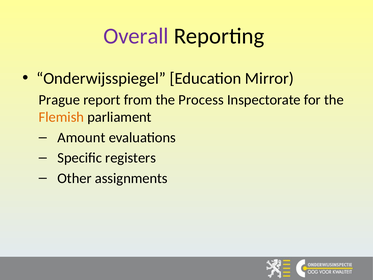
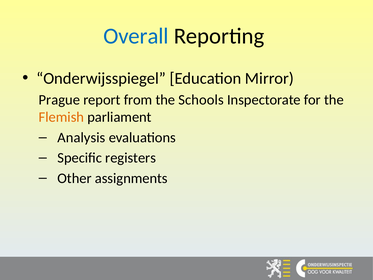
Overall colour: purple -> blue (136, 36)
Process: Process -> Schools (201, 100)
Amount: Amount -> Analysis (81, 137)
